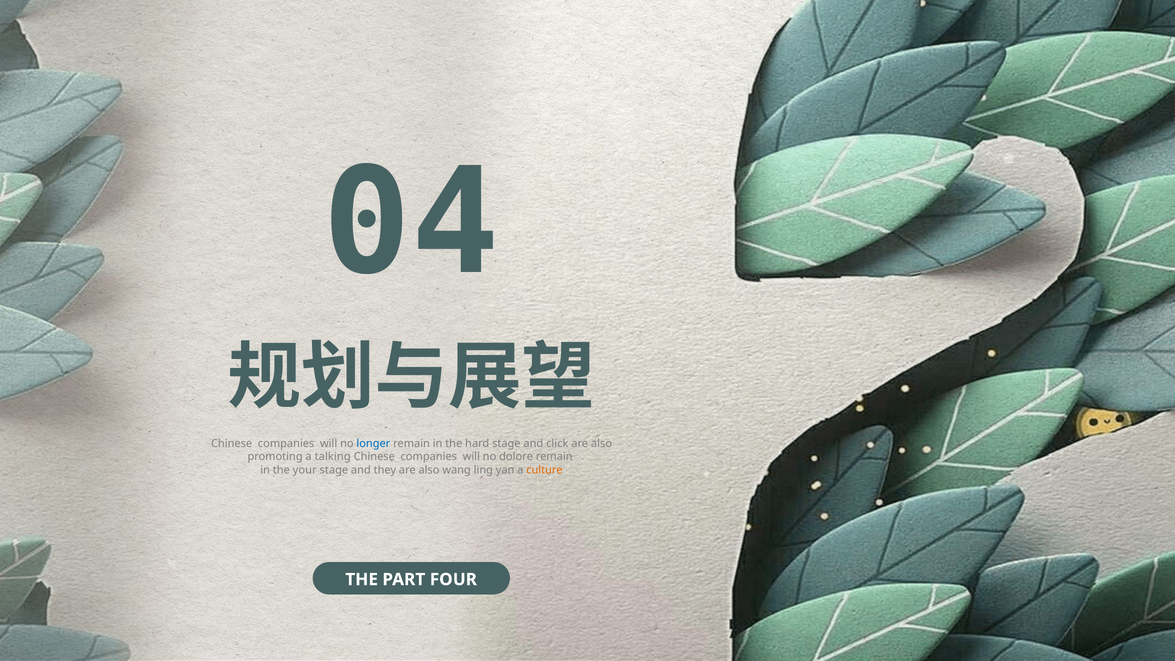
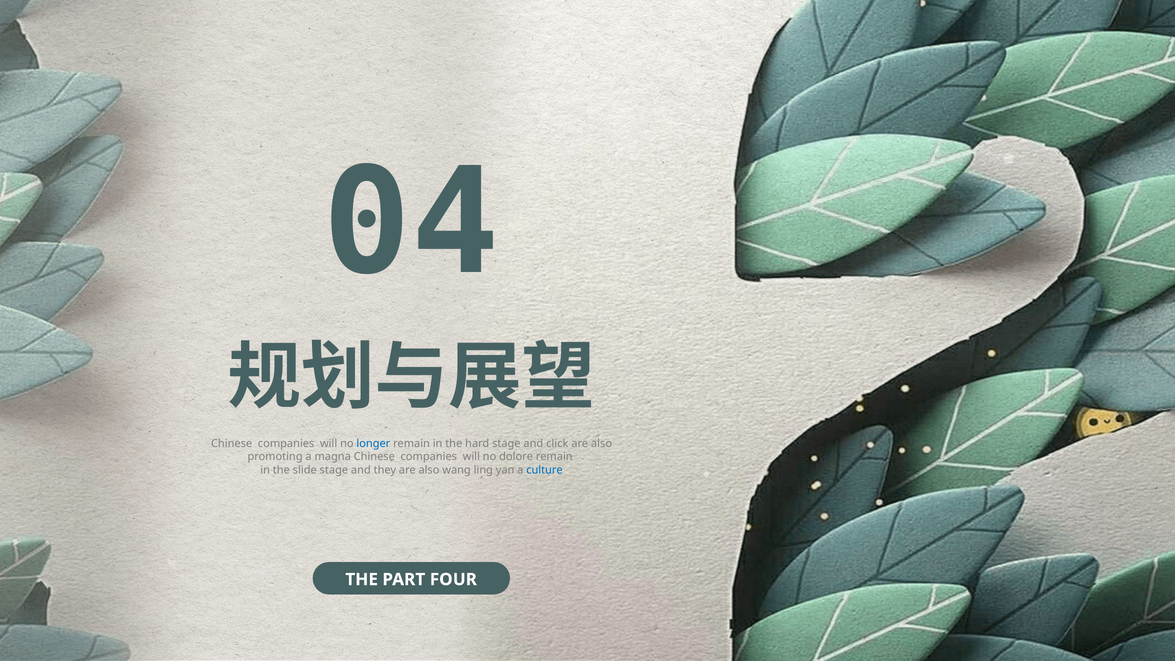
talking: talking -> magna (333, 457)
your: your -> slide (305, 470)
culture colour: orange -> blue (544, 470)
